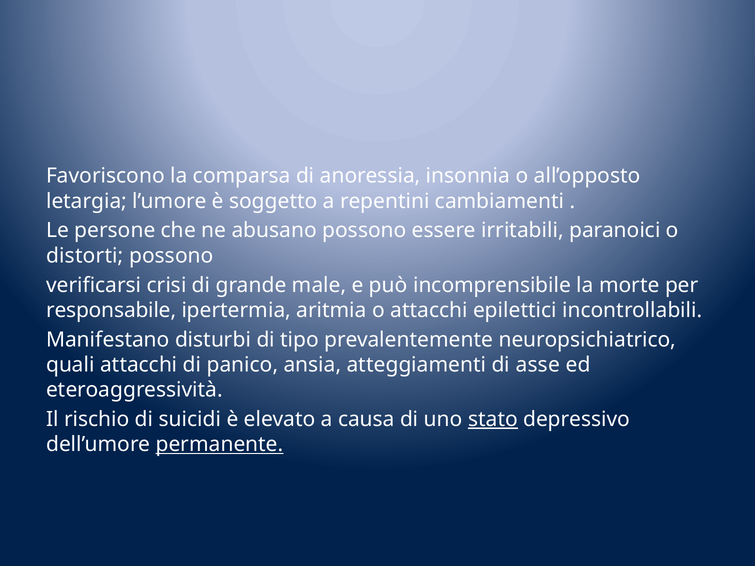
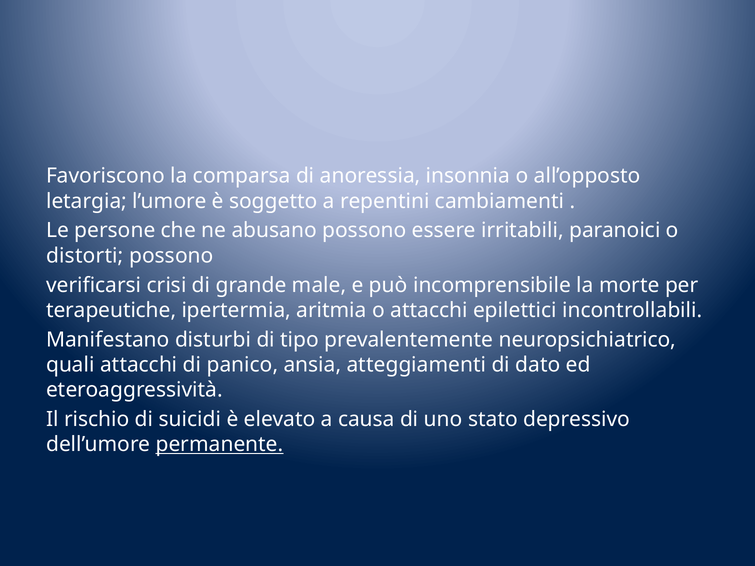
responsabile: responsabile -> terapeutiche (111, 310)
asse: asse -> dato (538, 365)
stato underline: present -> none (493, 419)
